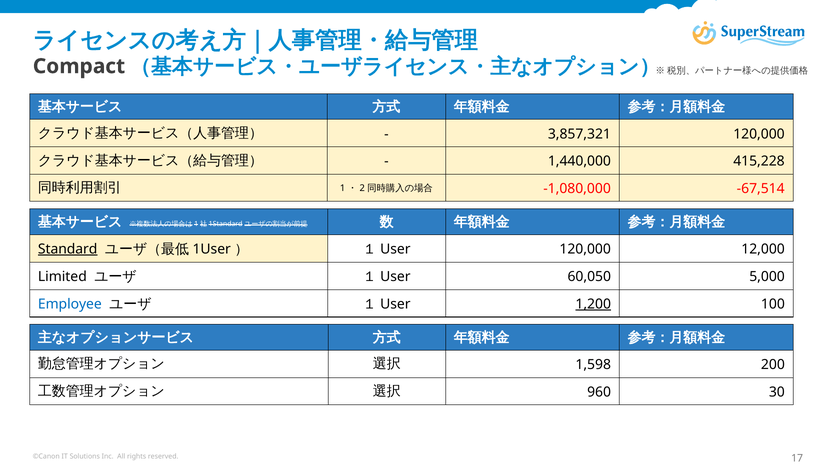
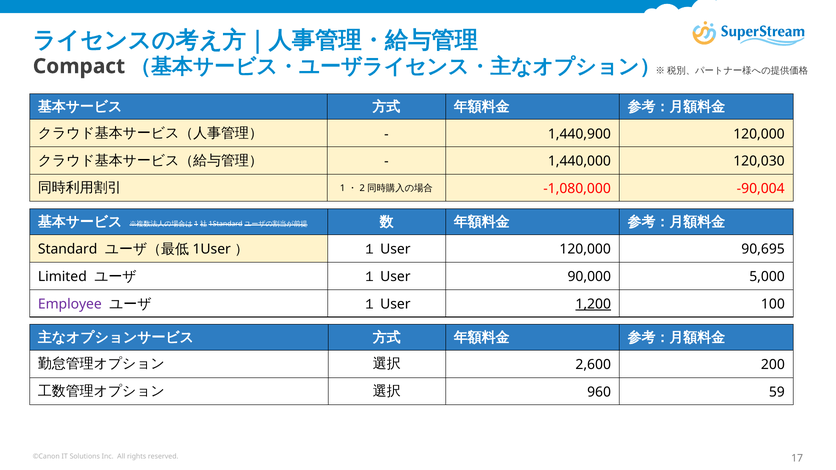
3,857,321: 3,857,321 -> 1,440,900 (579, 134)
415,228: 415,228 -> 120,030 (759, 161)
-67,514: -67,514 -> -90,004 (761, 189)
Standard underline: present -> none (68, 249)
12,000: 12,000 -> 90,695 (763, 249)
60,050: 60,050 -> 90,000 (589, 277)
Employee colour: blue -> purple (70, 304)
1,598: 1,598 -> 2,600 (593, 365)
30: 30 -> 59 (777, 392)
